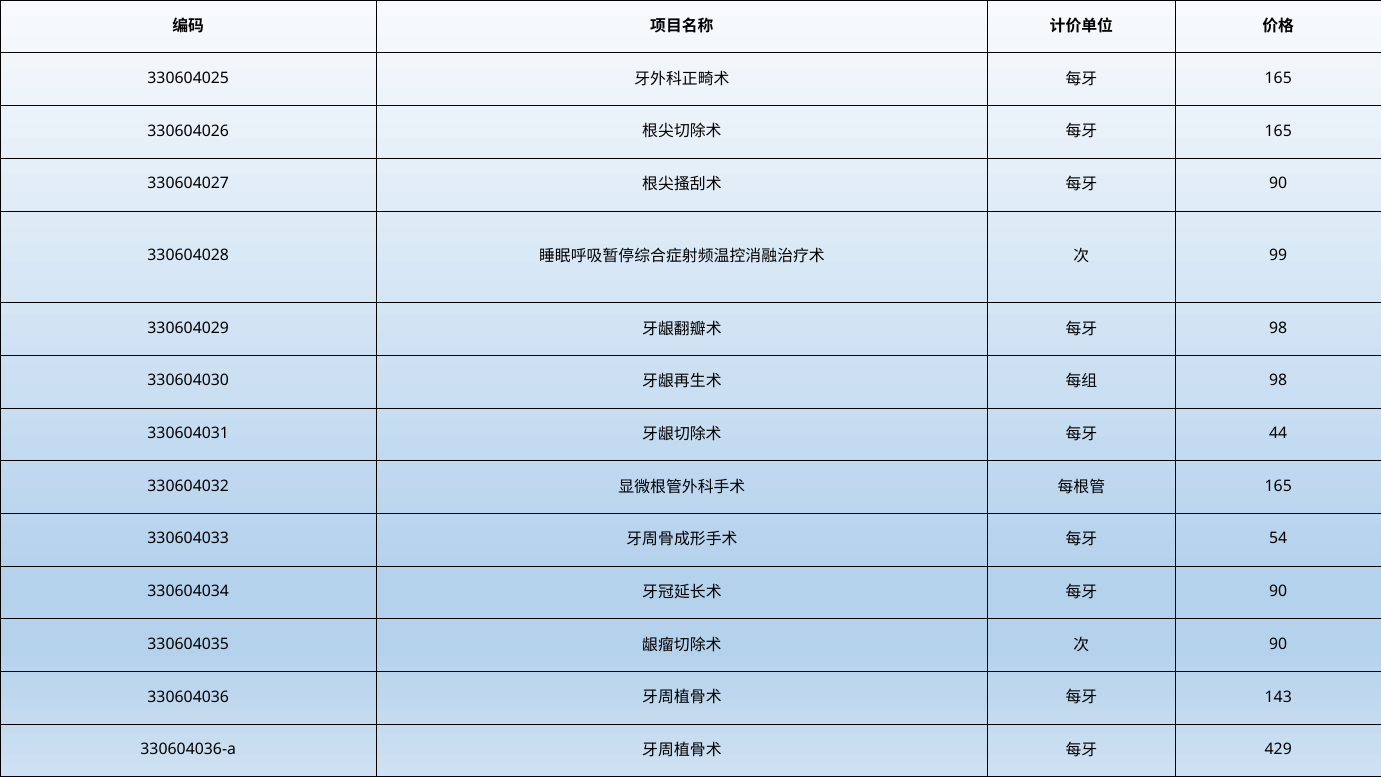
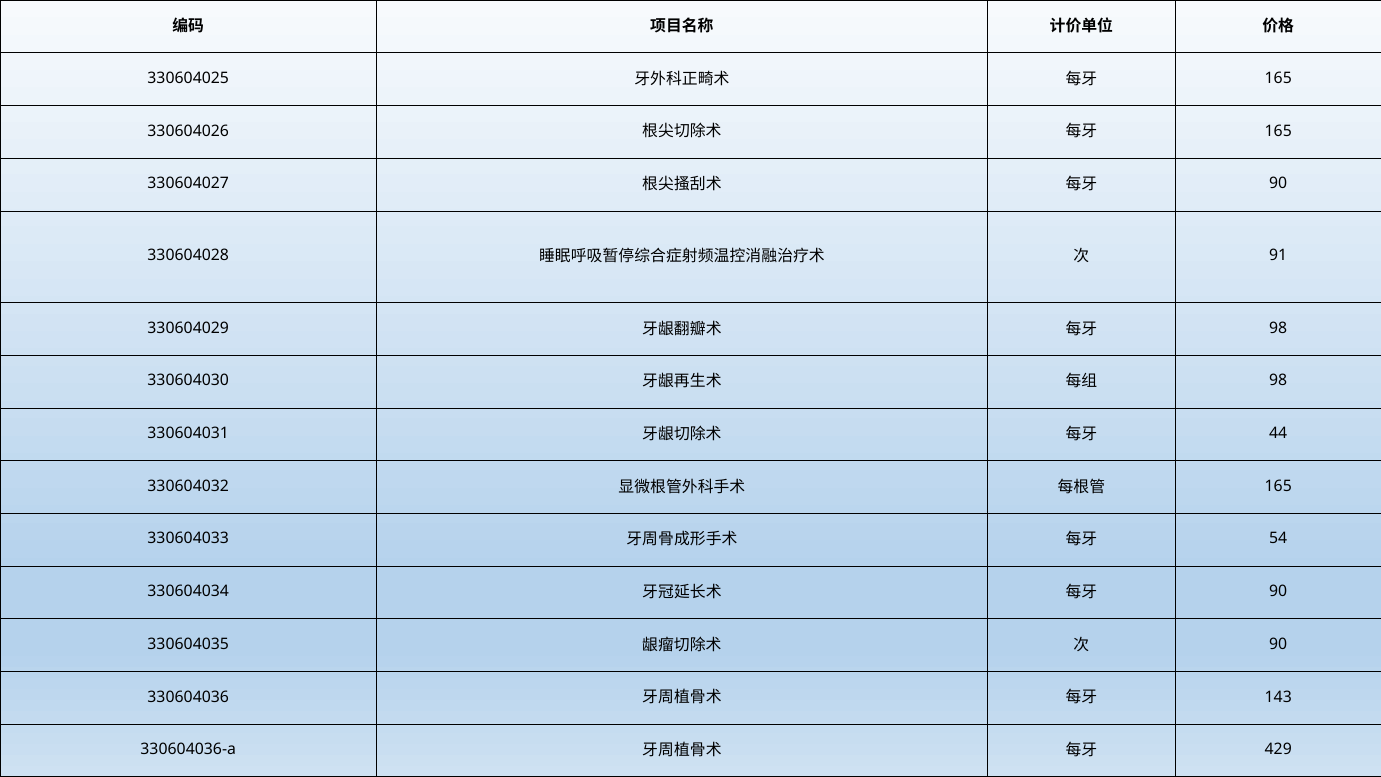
99: 99 -> 91 (1278, 256)
